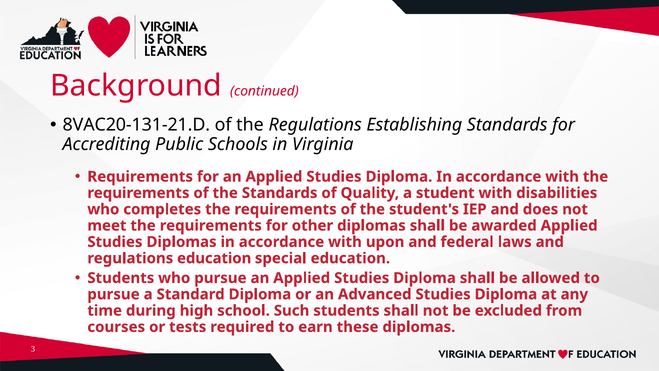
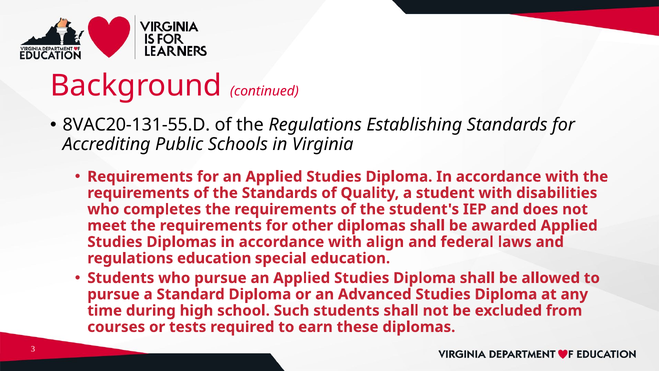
8VAC20-131-21.D: 8VAC20-131-21.D -> 8VAC20-131-55.D (136, 125)
upon: upon -> align (385, 242)
